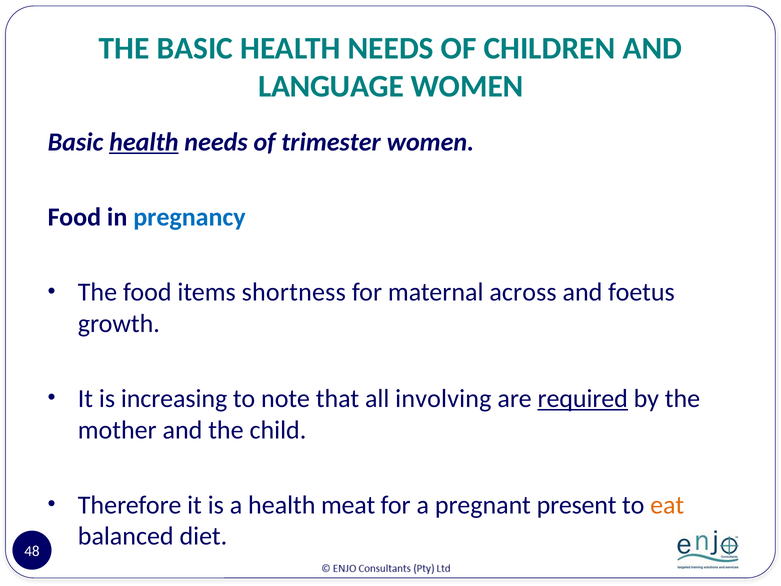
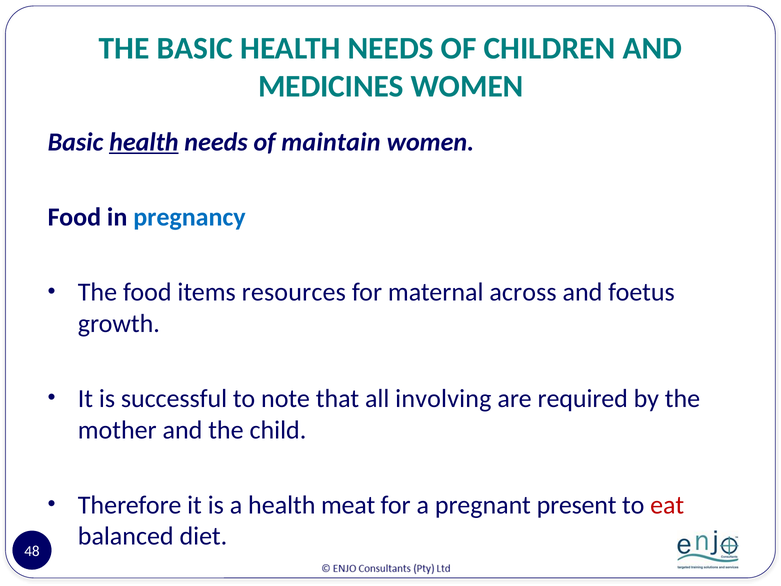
LANGUAGE: LANGUAGE -> MEDICINES (331, 86)
trimester: trimester -> maintain (331, 142)
shortness: shortness -> resources (294, 292)
increasing: increasing -> successful (174, 399)
required underline: present -> none (583, 399)
eat colour: orange -> red (667, 505)
